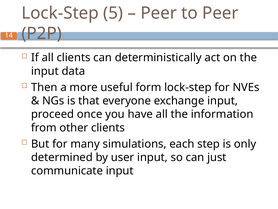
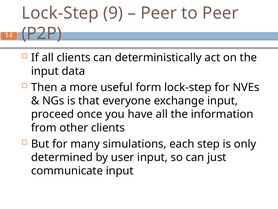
5: 5 -> 9 (113, 13)
